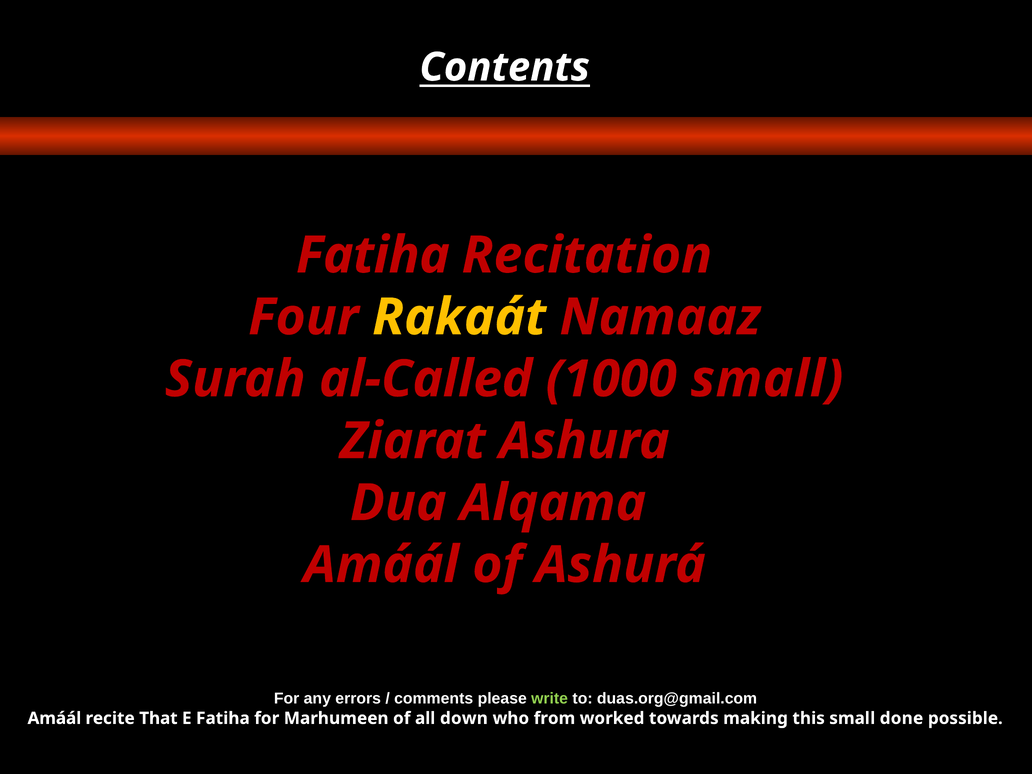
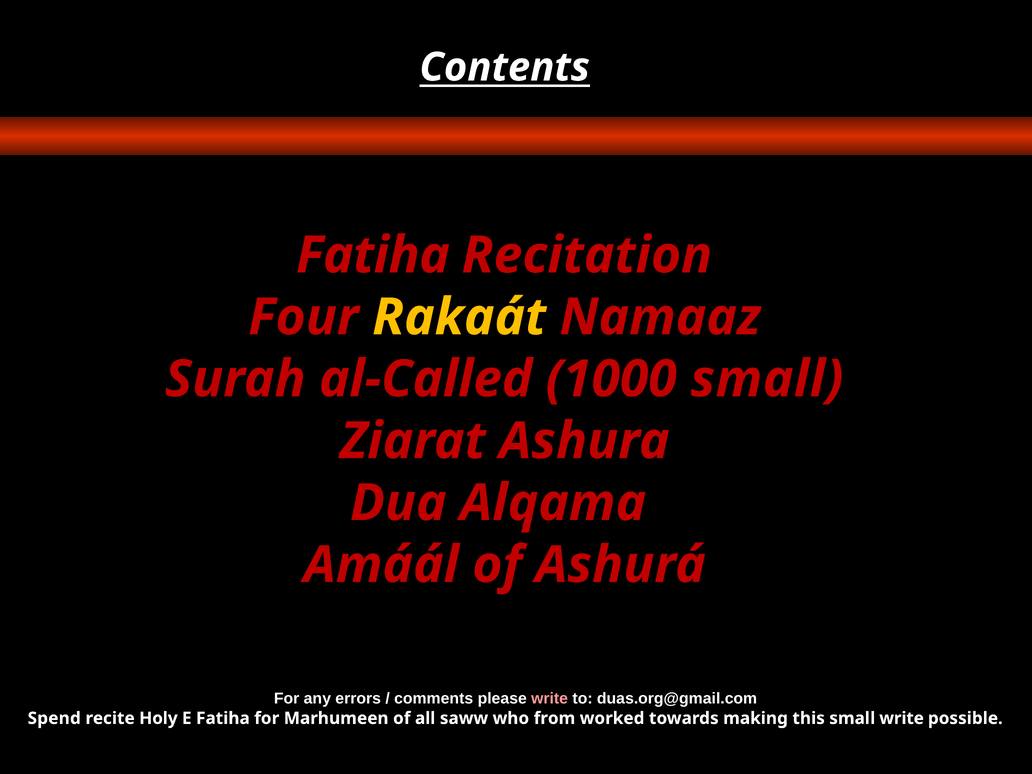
write colour: light green -> pink (550, 698)
Amáál: Amáál -> Spend (54, 718)
That: That -> Holy (158, 718)
down: down -> saww (464, 718)
small done: done -> write (902, 718)
